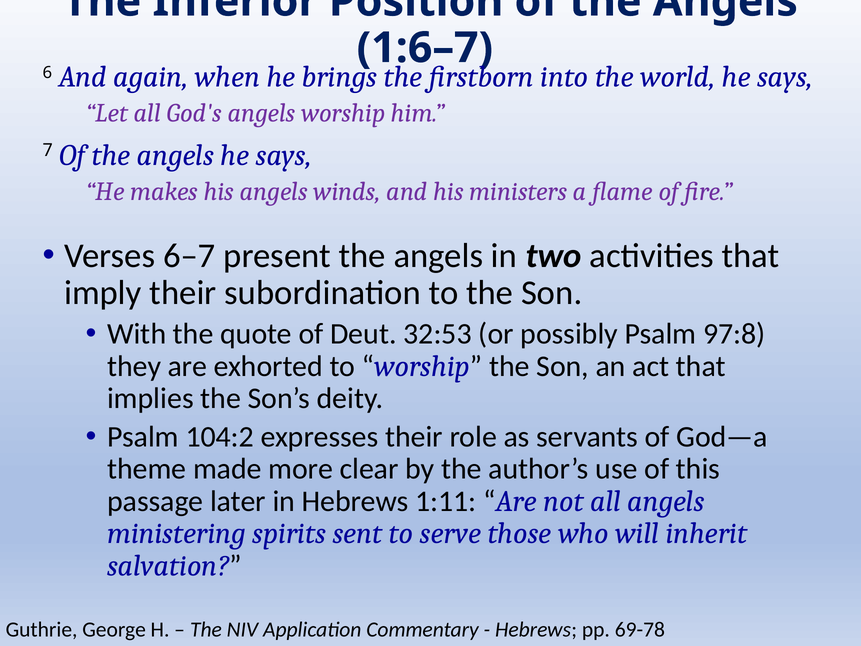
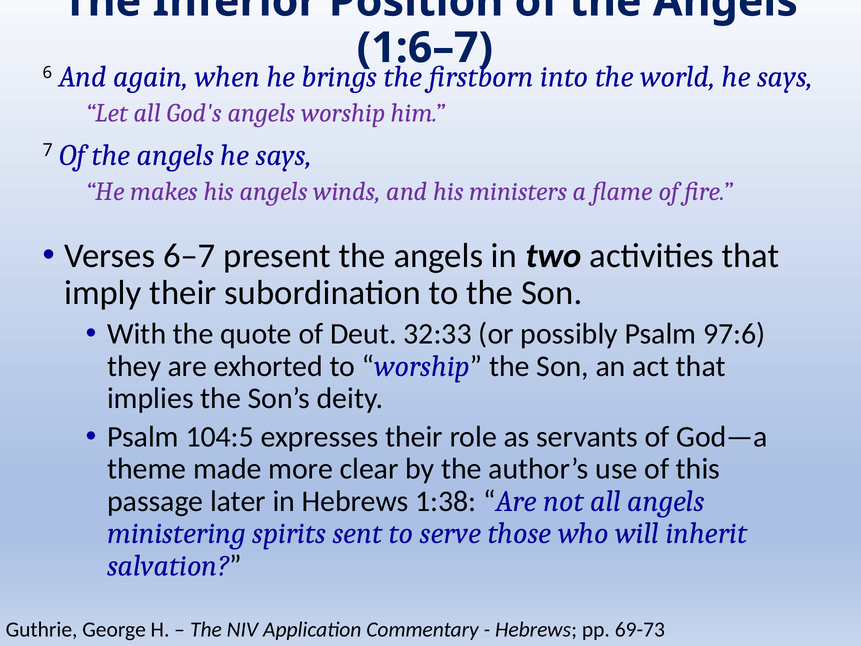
32:53: 32:53 -> 32:33 (438, 334)
97:8: 97:8 -> 97:6 (734, 334)
104:2: 104:2 -> 104:5 (220, 437)
1:11: 1:11 -> 1:38 (446, 501)
69-78: 69-78 -> 69-73 (640, 630)
